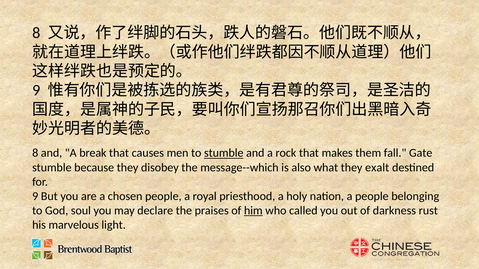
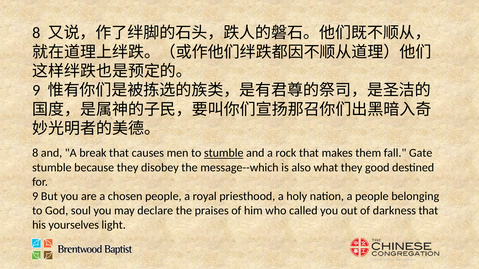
exalt: exalt -> good (377, 168)
him underline: present -> none (253, 211)
darkness rust: rust -> that (428, 211)
marvelous: marvelous -> yourselves (74, 225)
